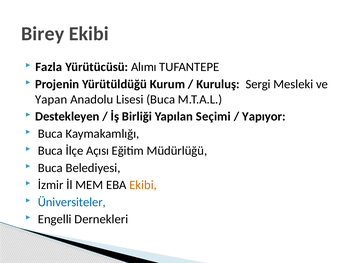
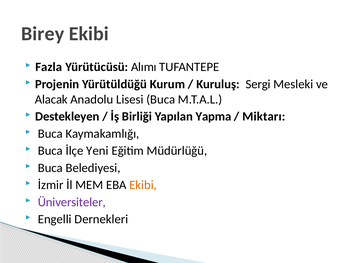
Yapan: Yapan -> Alacak (51, 99)
Seçimi: Seçimi -> Yapma (214, 117)
Yapıyor: Yapıyor -> Miktarı (264, 117)
Açısı: Açısı -> Yeni (97, 151)
Üniversiteler colour: blue -> purple (72, 202)
